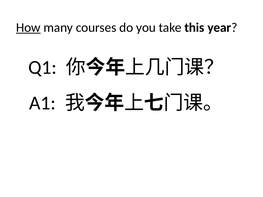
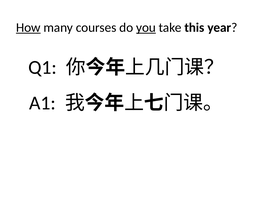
you underline: none -> present (146, 28)
